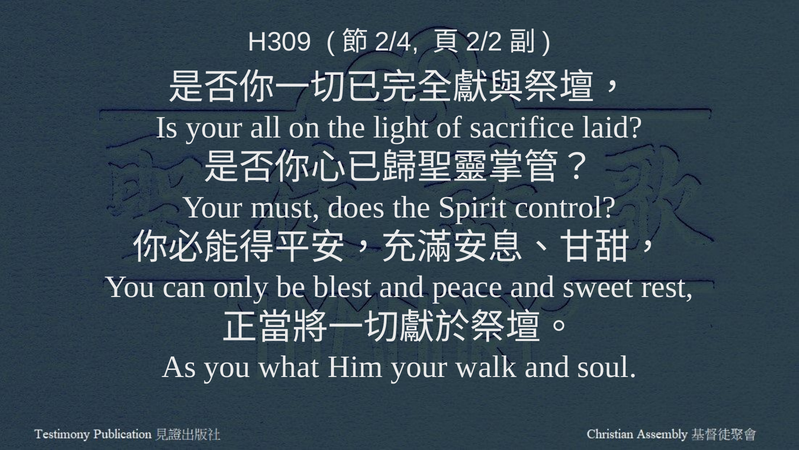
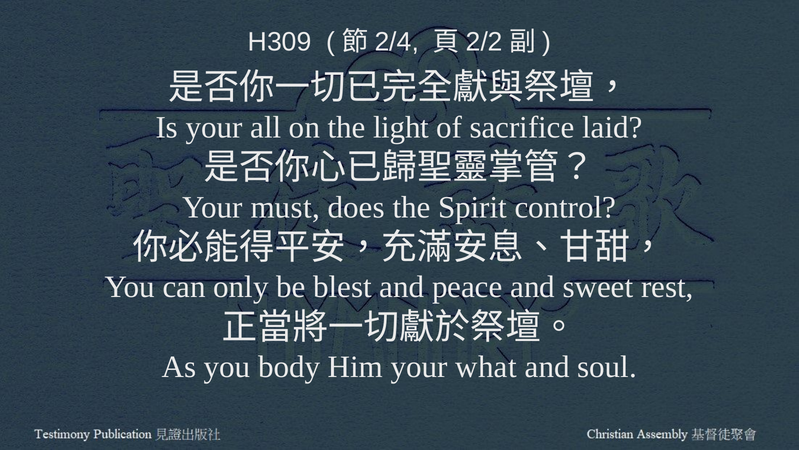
what: what -> body (289, 367)
walk: walk -> what (486, 367)
